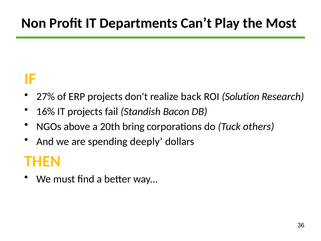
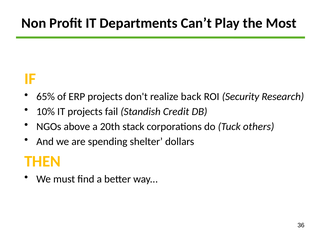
27%: 27% -> 65% (46, 97)
Solution: Solution -> Security (241, 97)
16%: 16% -> 10% (46, 112)
Bacon: Bacon -> Credit (176, 112)
bring: bring -> stack (133, 127)
deeply: deeply -> shelter (146, 142)
